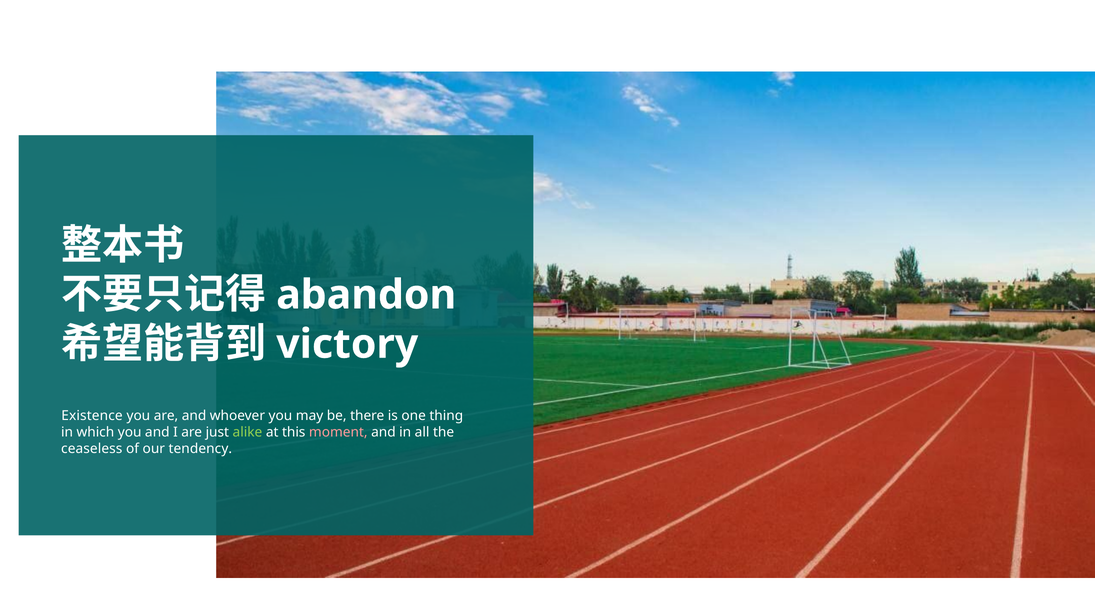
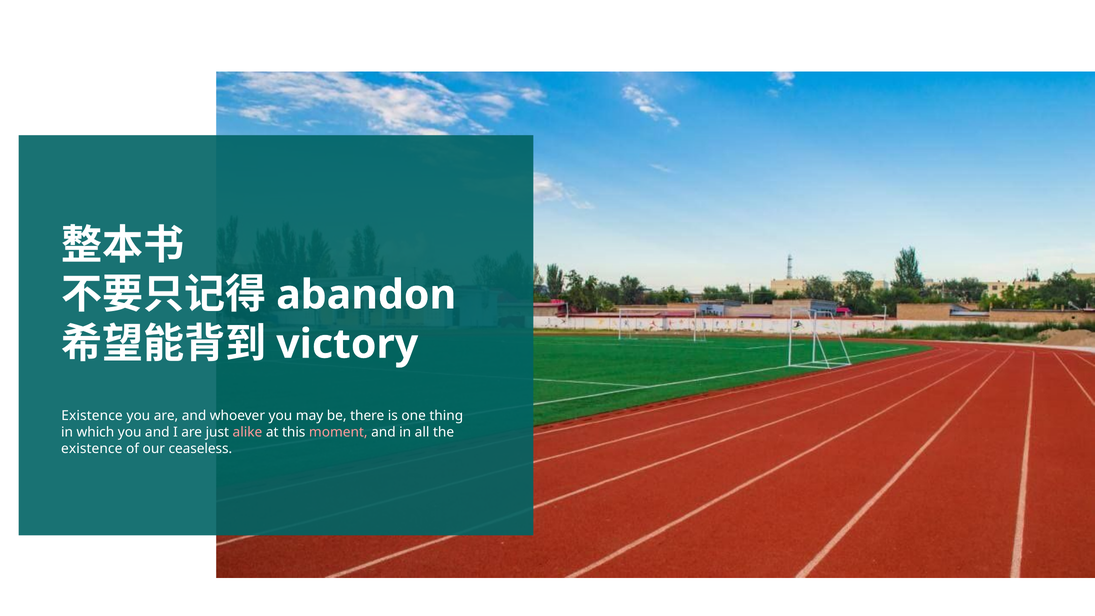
alike colour: light green -> pink (247, 432)
ceaseless: ceaseless -> existence (92, 449)
tendency: tendency -> ceaseless (200, 449)
